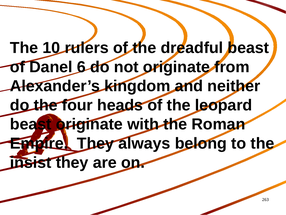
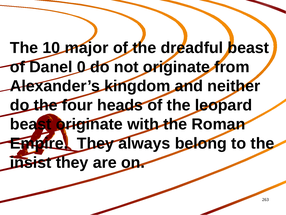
rulers: rulers -> major (87, 48)
6: 6 -> 0 (81, 67)
